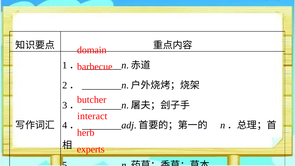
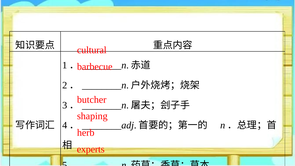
domain: domain -> cultural (92, 50)
interact: interact -> shaping (92, 116)
